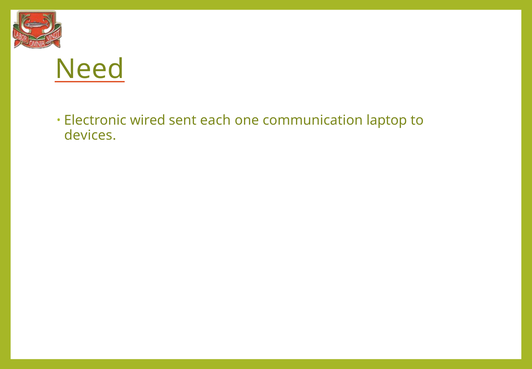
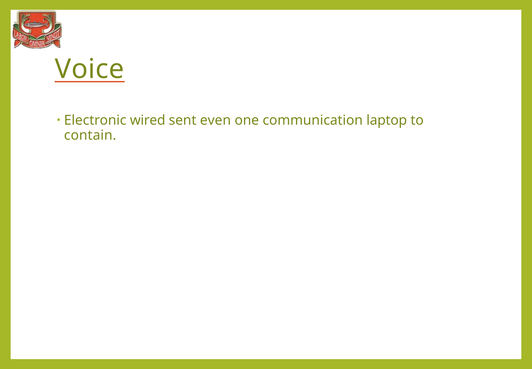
Need: Need -> Voice (90, 69)
each: each -> even (215, 120)
devices: devices -> contain (90, 135)
